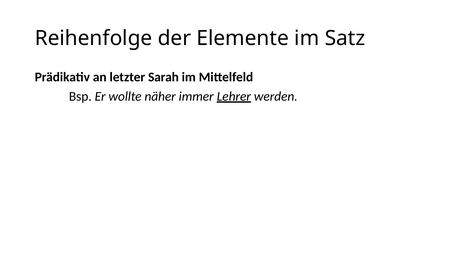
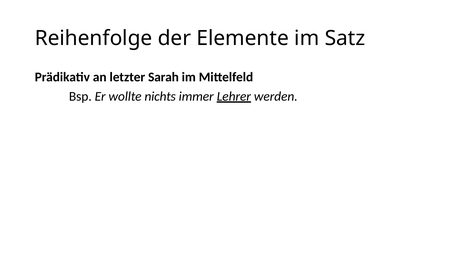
näher: näher -> nichts (160, 96)
